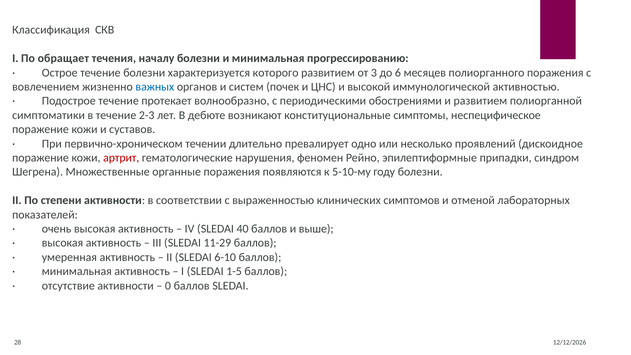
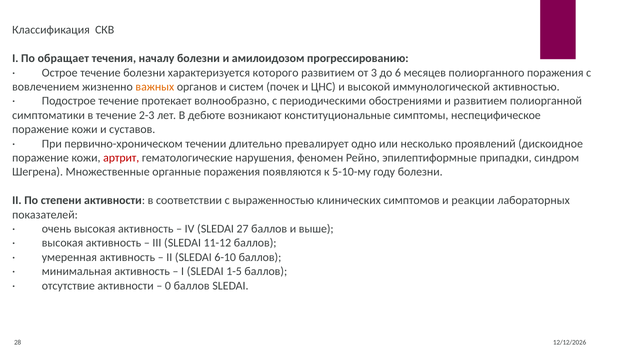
и минимальная: минимальная -> амилоидозом (268, 58)
важных colour: blue -> orange (155, 87)
отменой: отменой -> реакции (473, 200)
40: 40 -> 27 (243, 229)
11-29: 11-29 -> 11-12 (217, 243)
